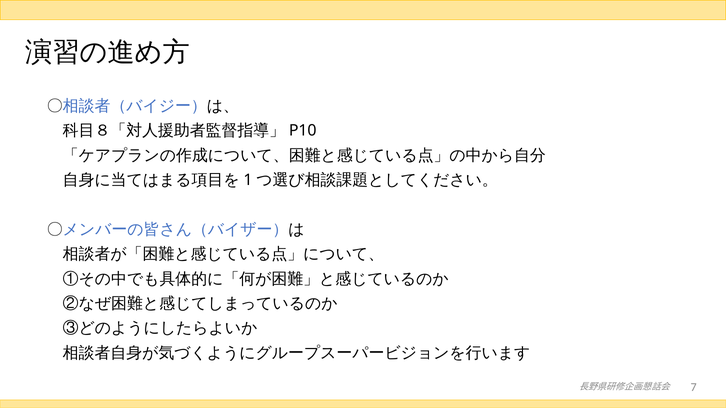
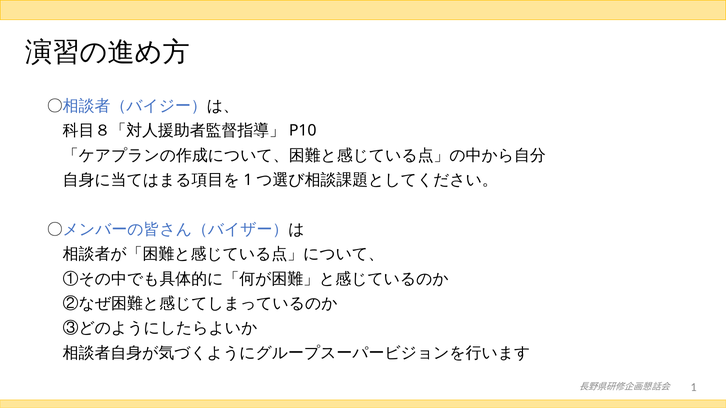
7: 7 -> 1 (694, 387)
